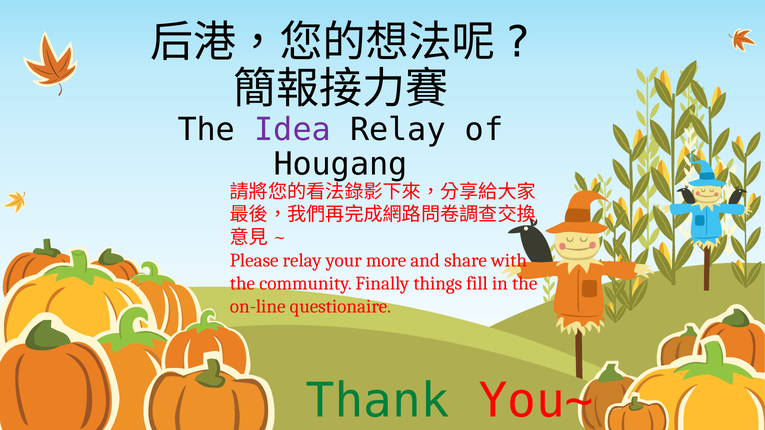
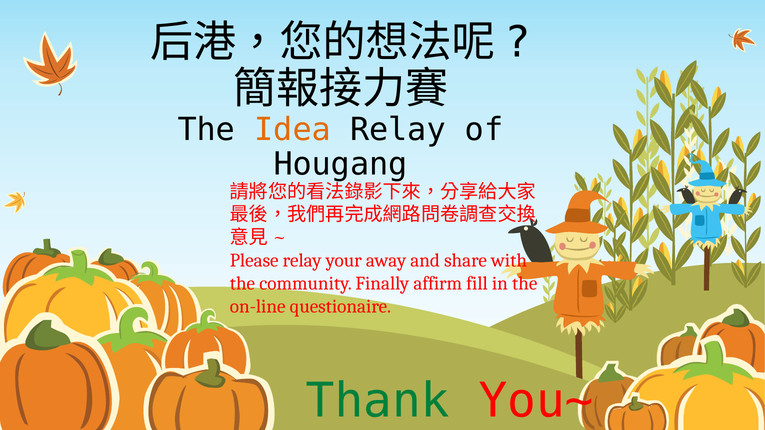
Idea colour: purple -> orange (293, 130)
more: more -> away (386, 261)
things: things -> affirm (438, 284)
